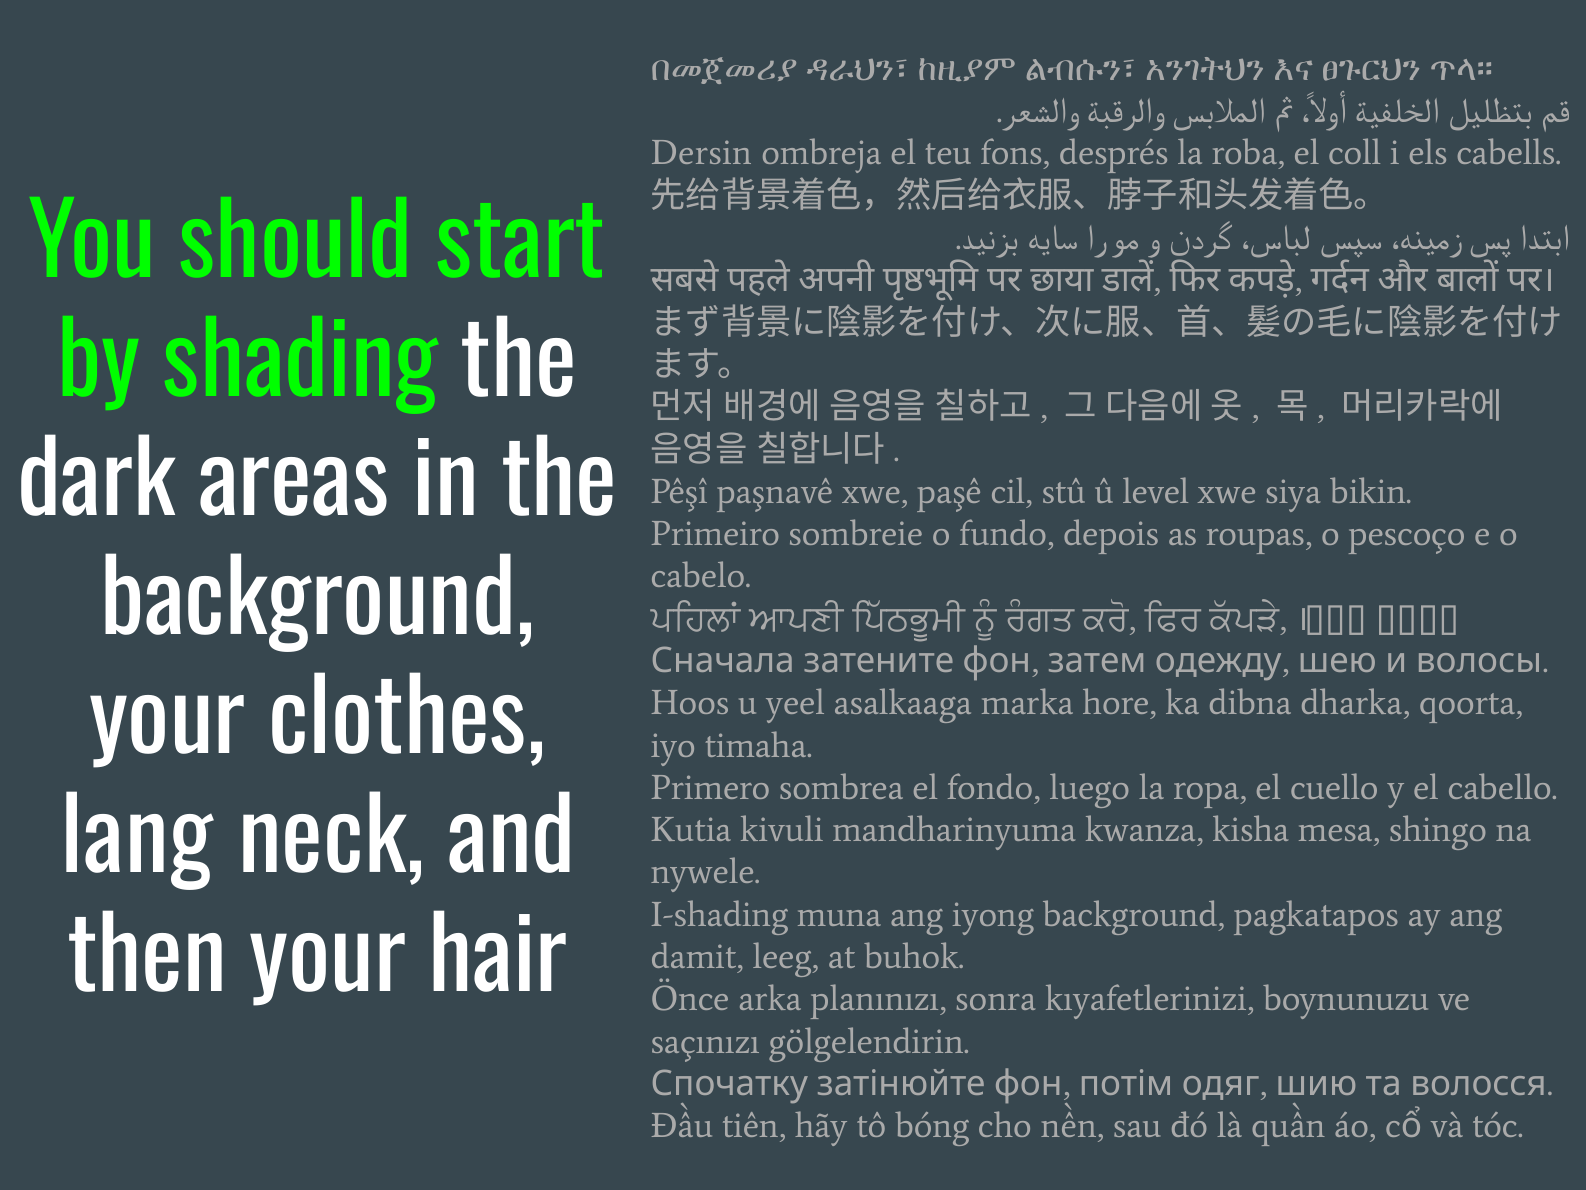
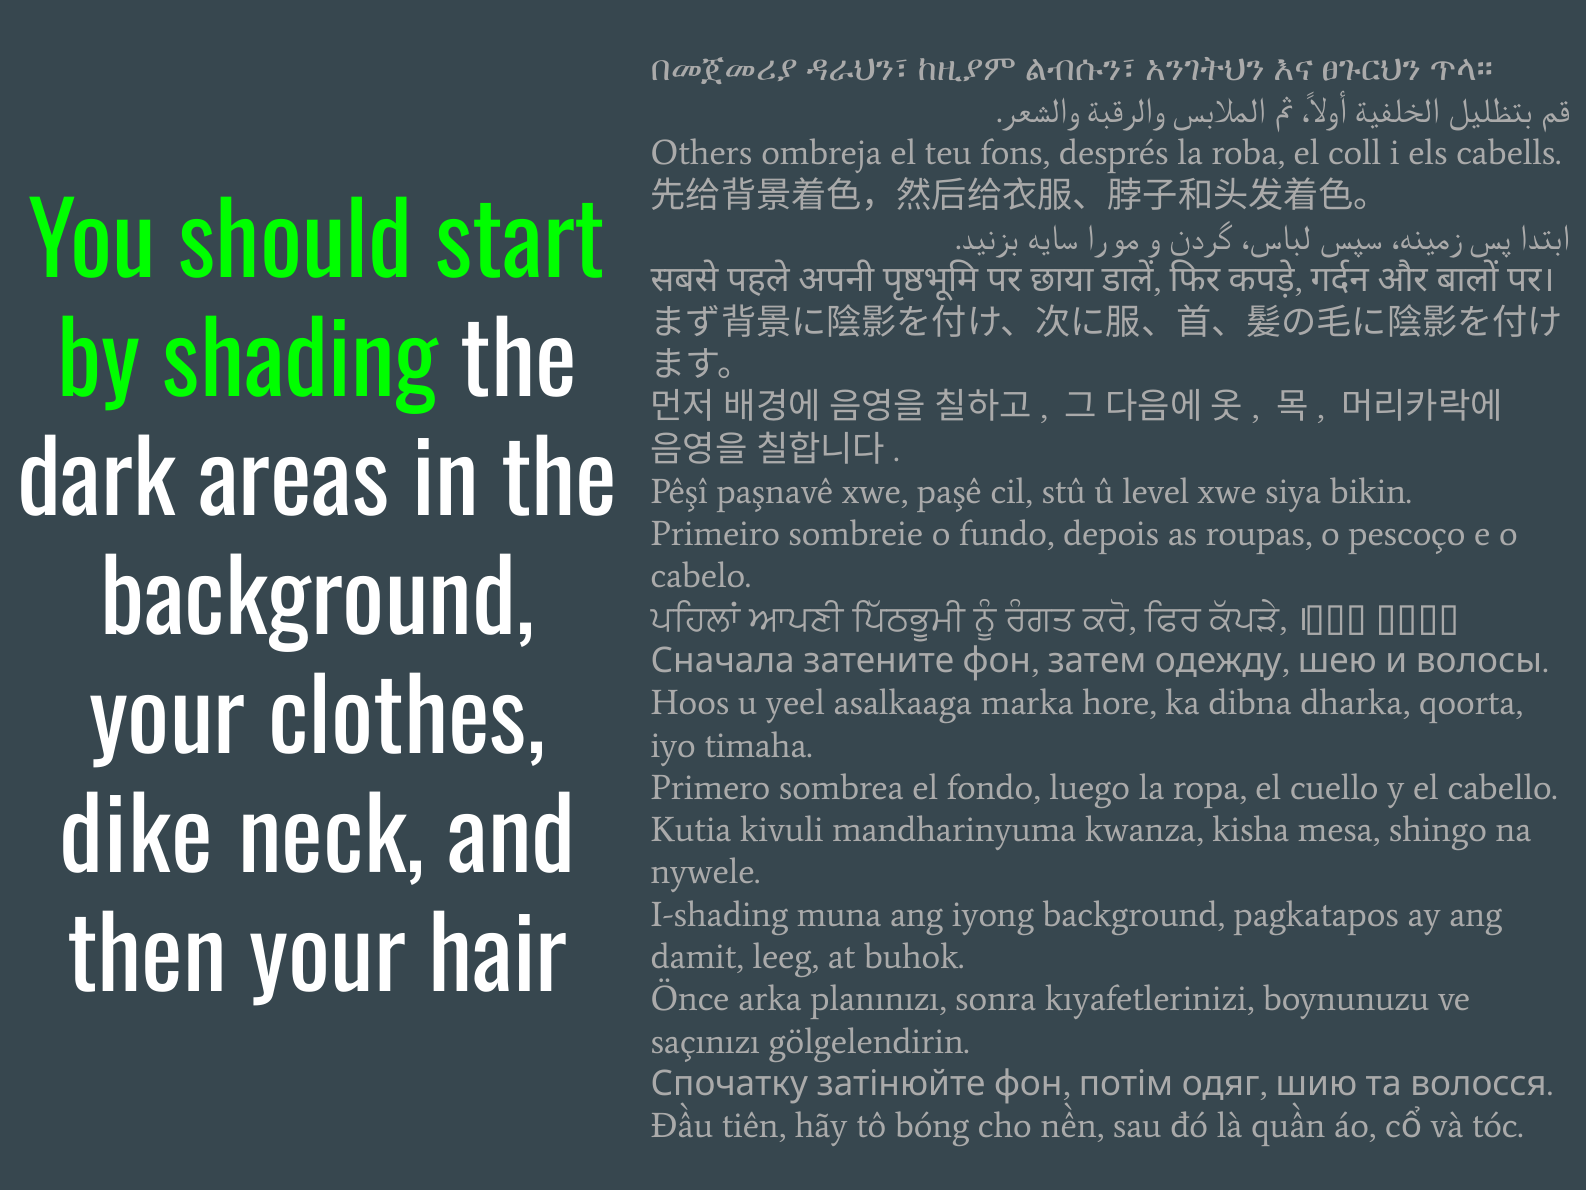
Dersin: Dersin -> Others (702, 153)
lang: lang -> dike (137, 840)
